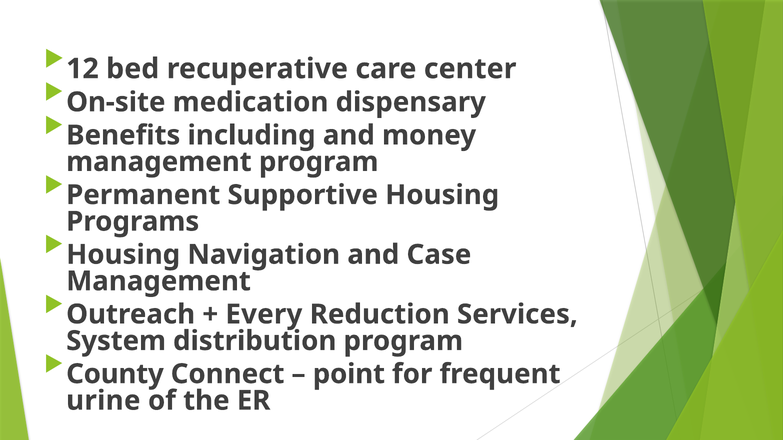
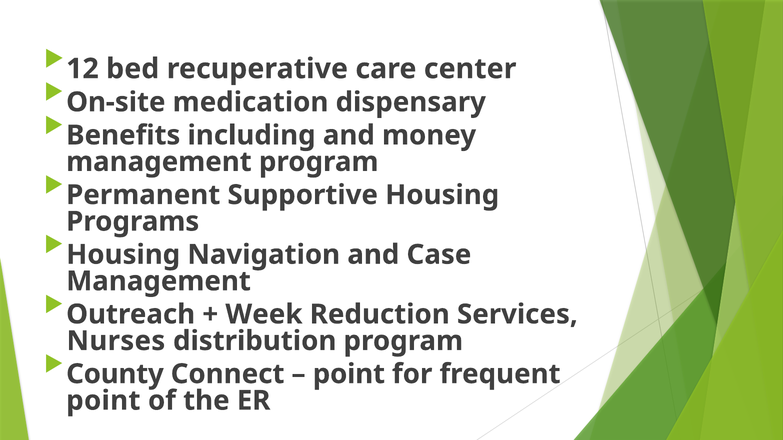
Every: Every -> Week (264, 315)
System: System -> Nurses (116, 341)
urine: urine -> point (103, 401)
